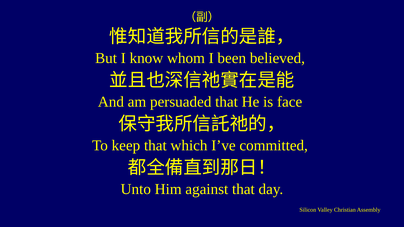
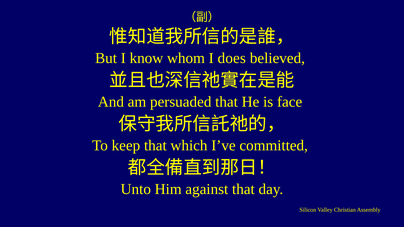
been: been -> does (232, 58)
